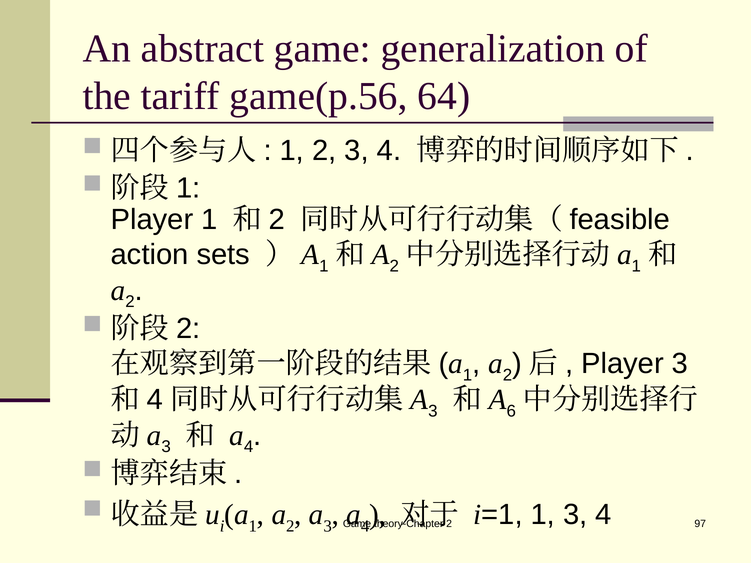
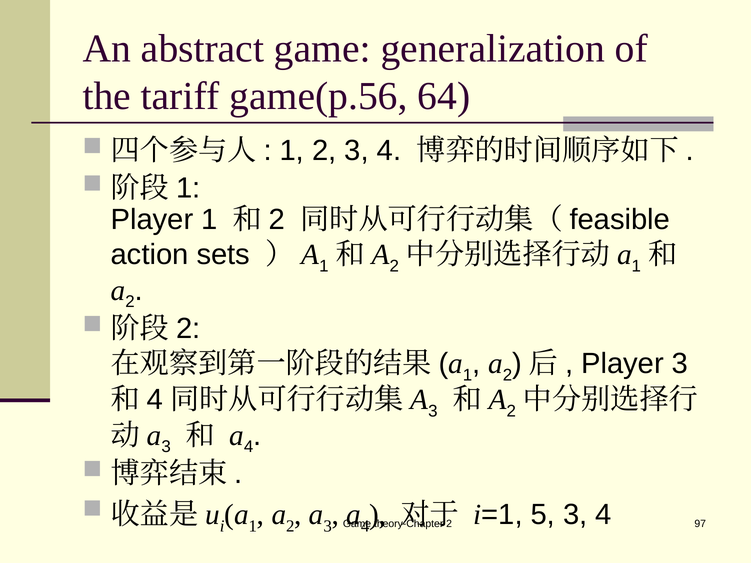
6: 6 -> 2 (511, 411)
i=1 1: 1 -> 5 (543, 515)
